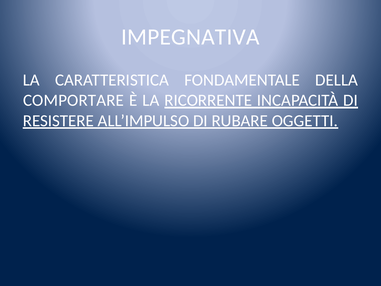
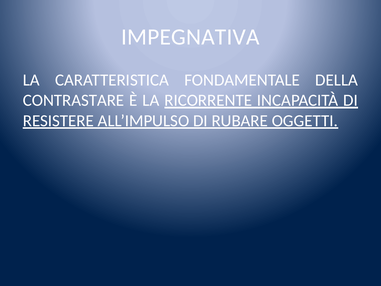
COMPORTARE: COMPORTARE -> CONTRASTARE (74, 100)
